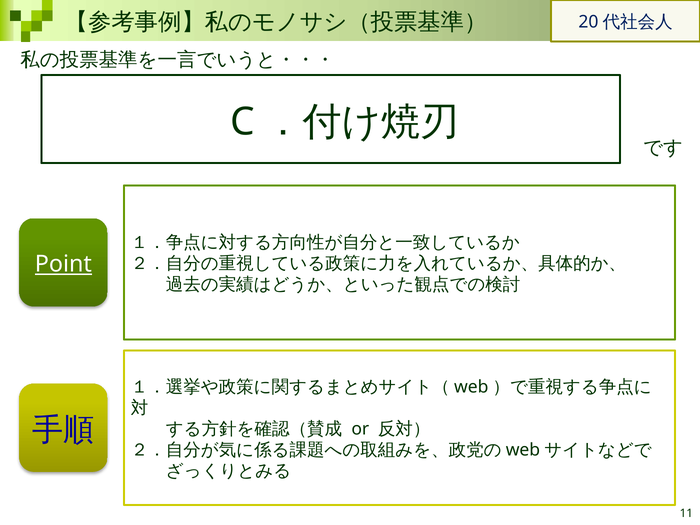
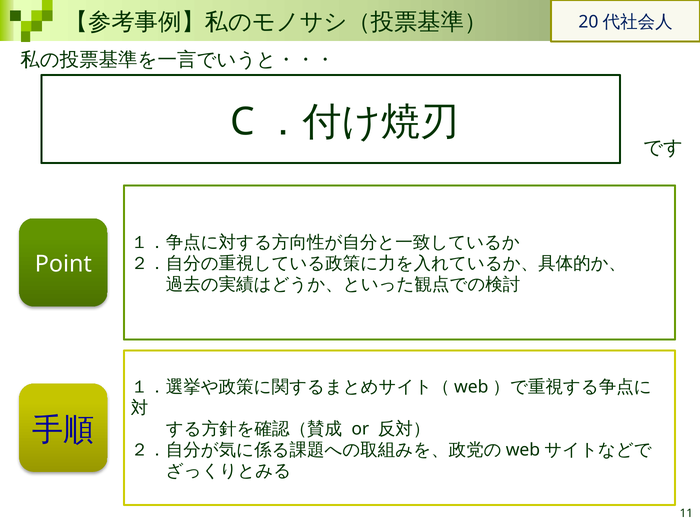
Point underline: present -> none (63, 264)
